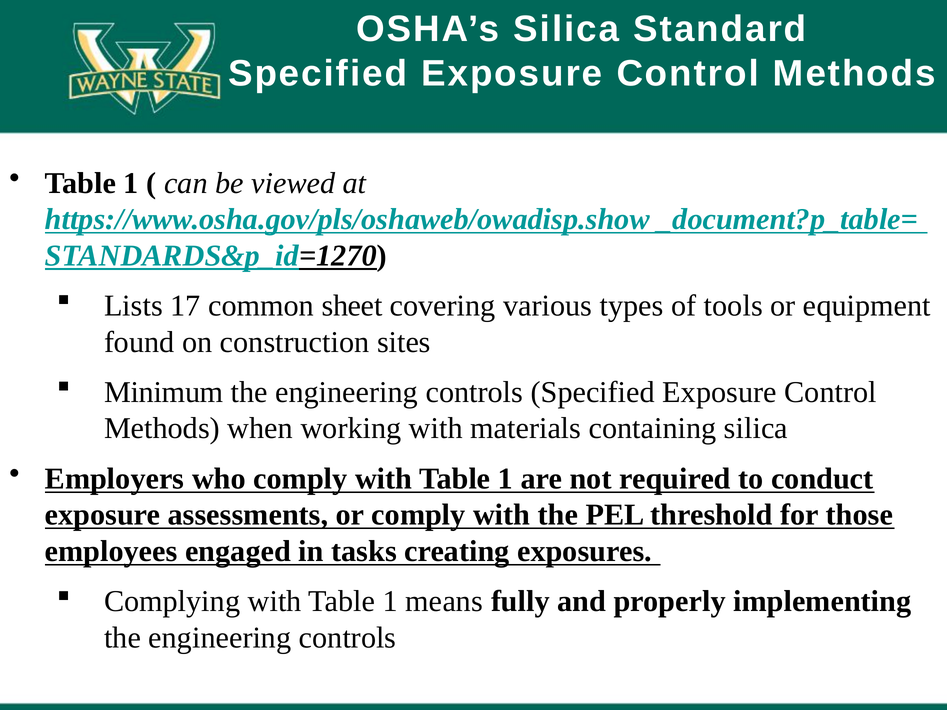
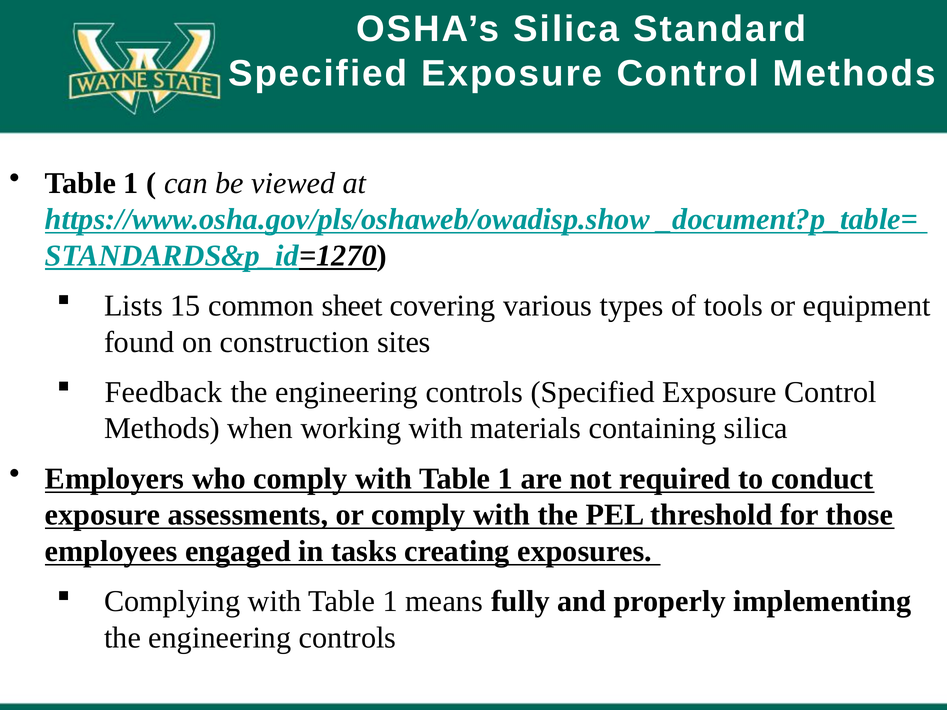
17: 17 -> 15 (185, 306)
Minimum: Minimum -> Feedback (163, 392)
